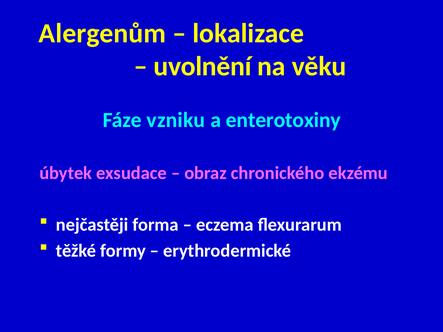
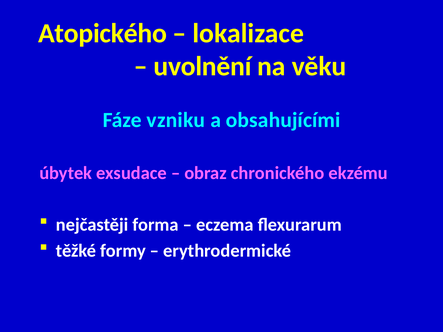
Alergenům: Alergenům -> Atopického (103, 33)
enterotoxiny: enterotoxiny -> obsahujícími (283, 120)
